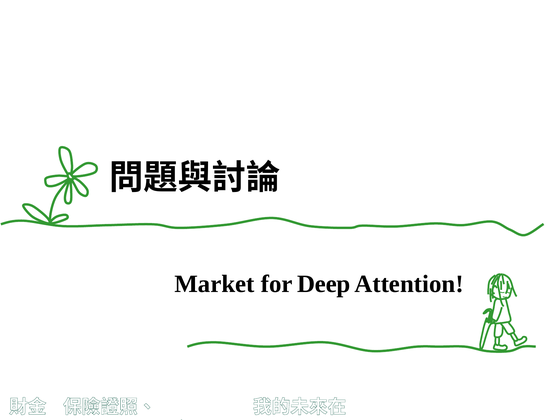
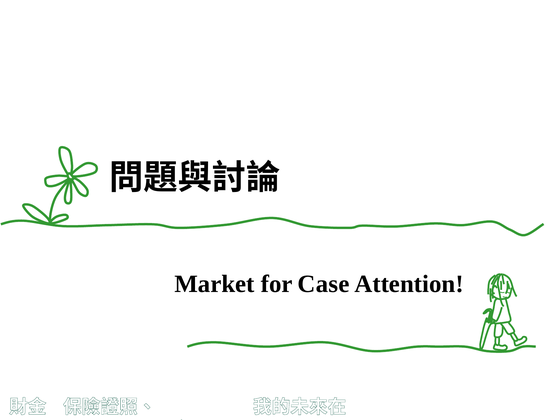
Deep: Deep -> Case (324, 284)
